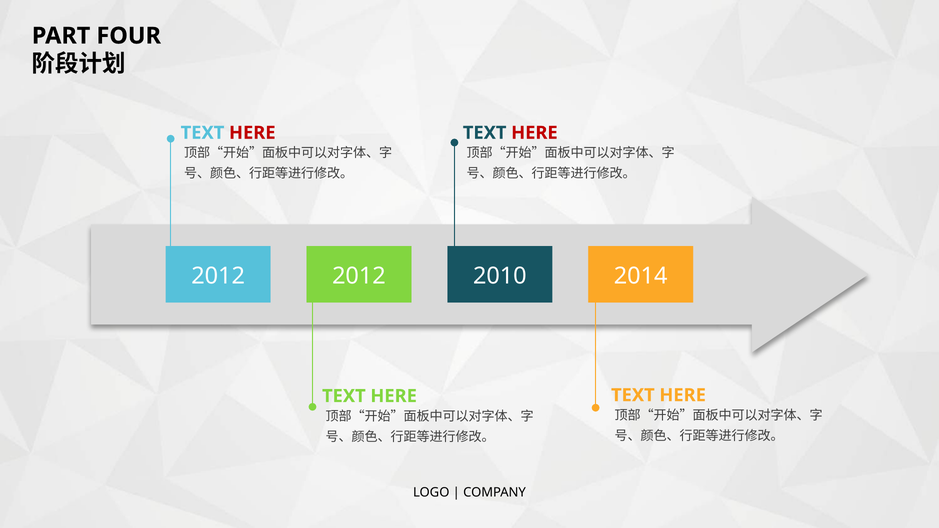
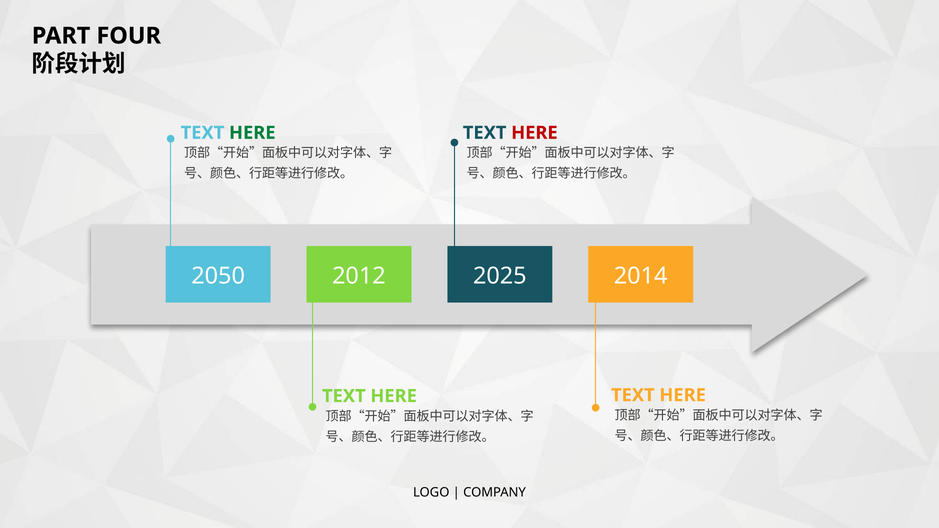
HERE colour: red -> green (252, 133)
2012: 2012 -> 2050 (218, 276)
2010: 2010 -> 2025 (500, 276)
